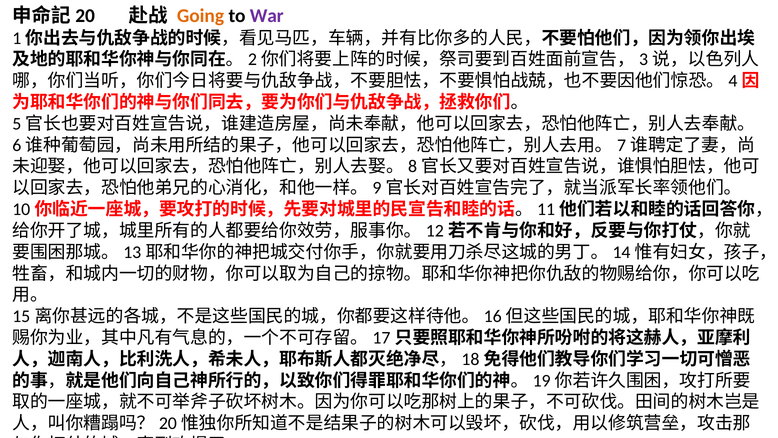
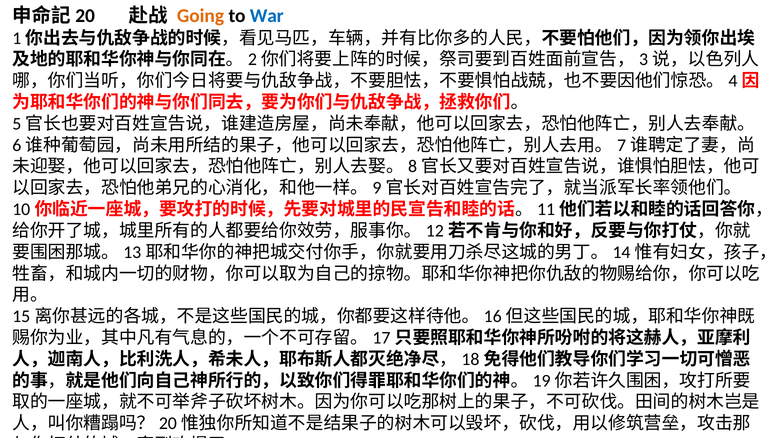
War colour: purple -> blue (267, 16)
